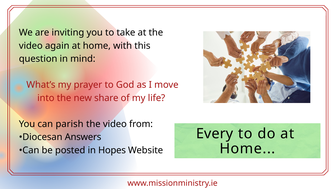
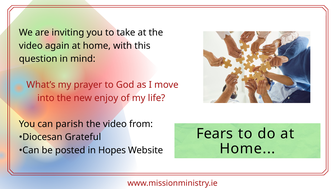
share: share -> enjoy (106, 98)
Every: Every -> Fears (215, 134)
Answers: Answers -> Grateful (83, 137)
